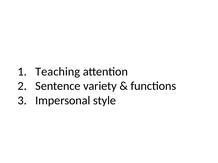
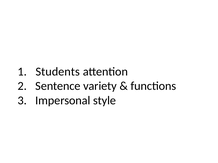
Teaching: Teaching -> Students (58, 72)
